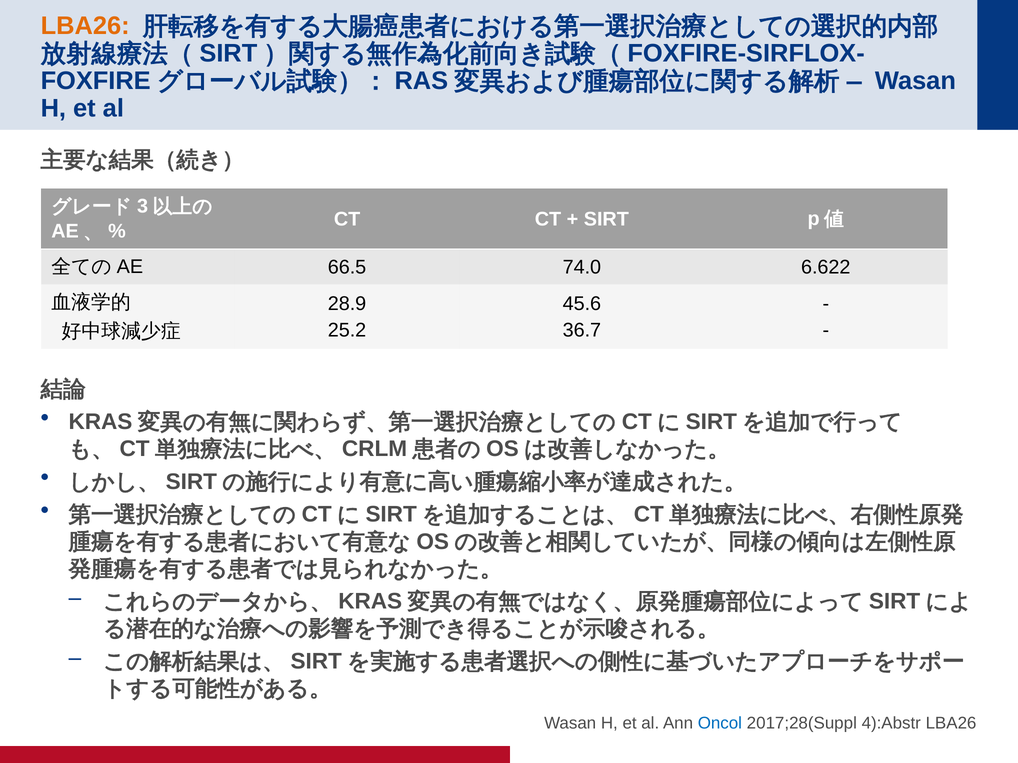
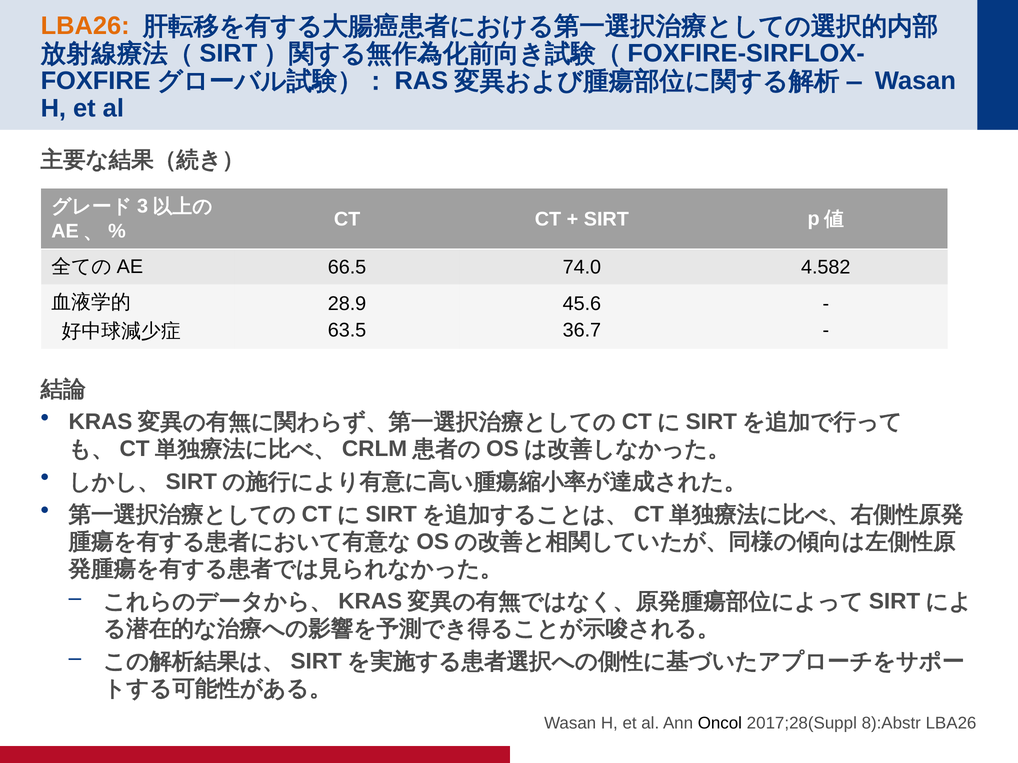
6.622: 6.622 -> 4.582 (826, 267)
25.2: 25.2 -> 63.5 (347, 330)
Oncol colour: blue -> black (720, 724)
4):Abstr: 4):Abstr -> 8):Abstr (891, 724)
